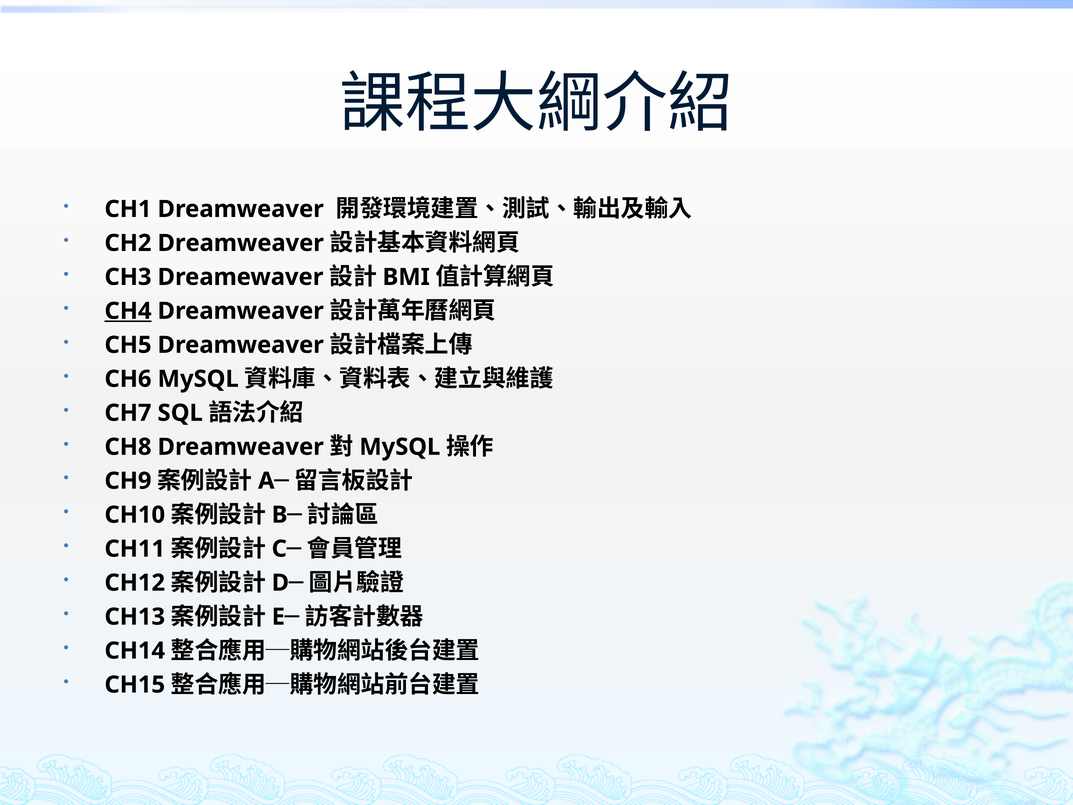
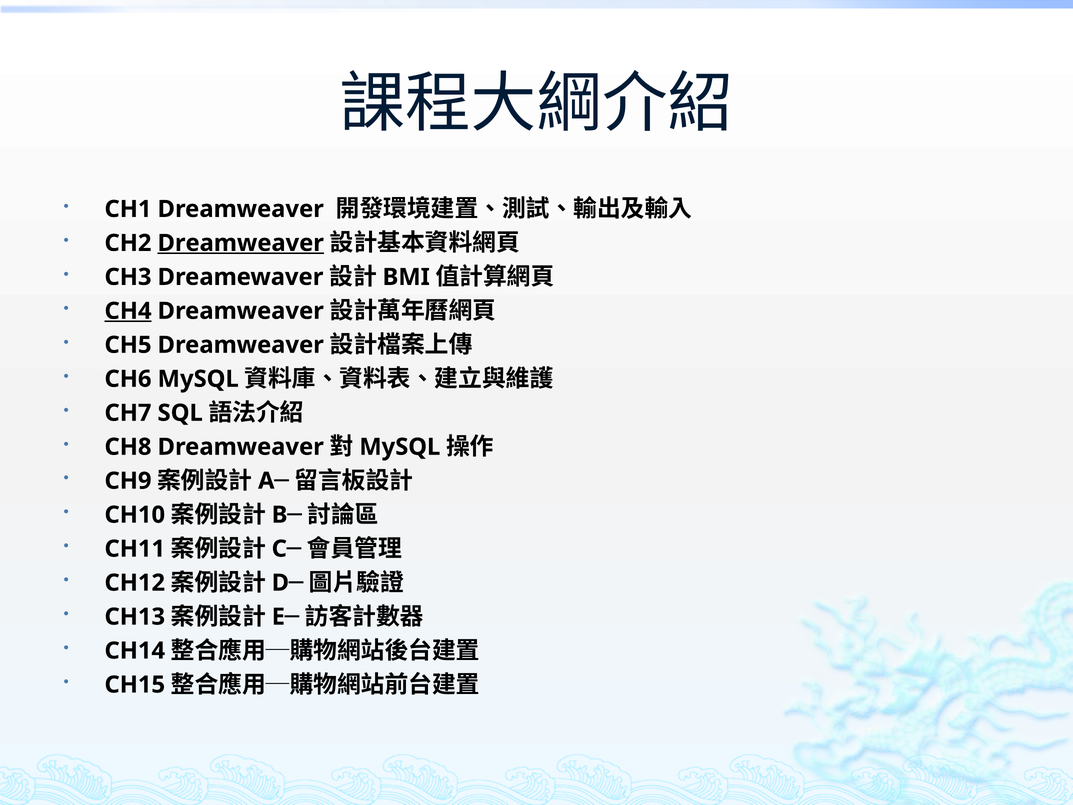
Dreamweaver underline: none -> present (241, 243)
